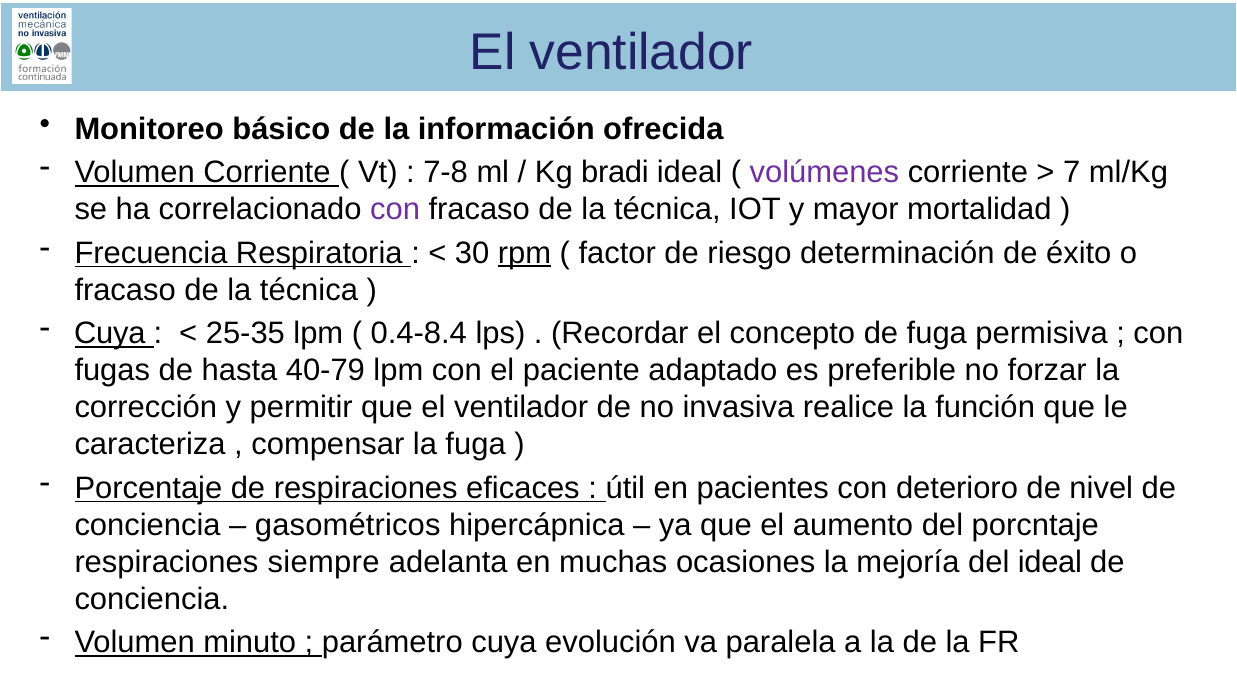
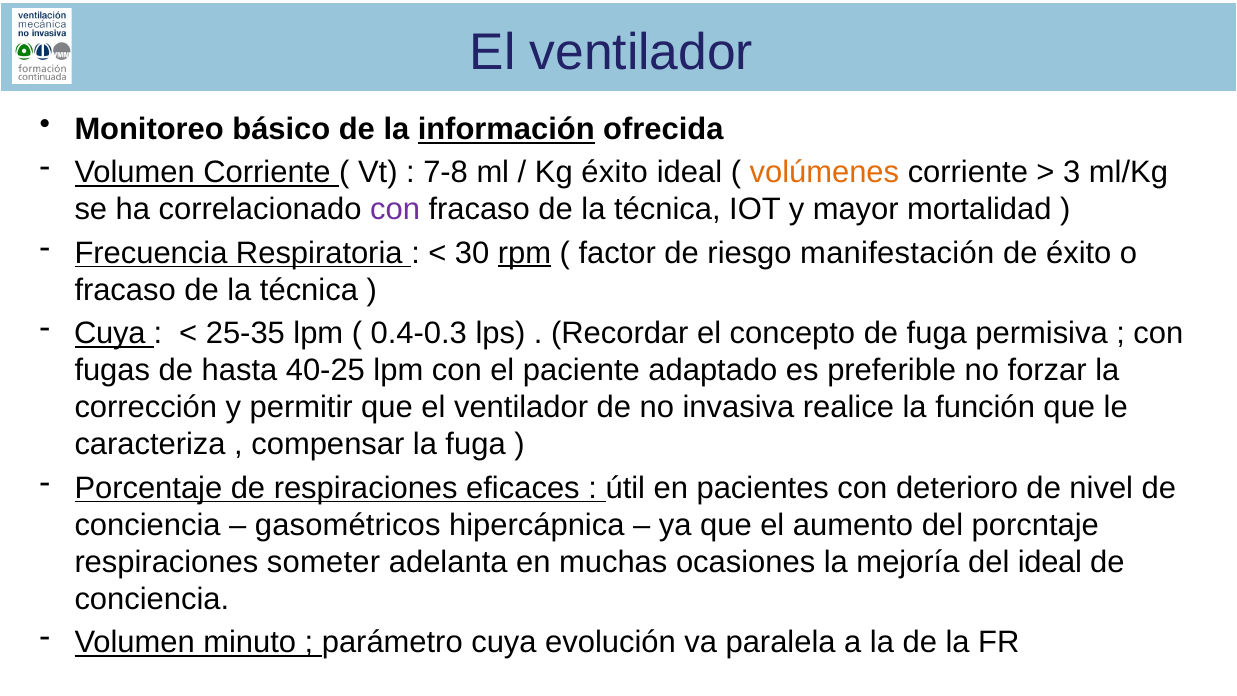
información underline: none -> present (506, 129)
Kg bradi: bradi -> éxito (615, 173)
volúmenes colour: purple -> orange (824, 173)
7: 7 -> 3 (1072, 173)
determinación: determinación -> manifestación (897, 253)
0.4-8.4: 0.4-8.4 -> 0.4-0.3 (419, 333)
40-79: 40-79 -> 40-25 (325, 370)
siempre: siempre -> someter (324, 562)
